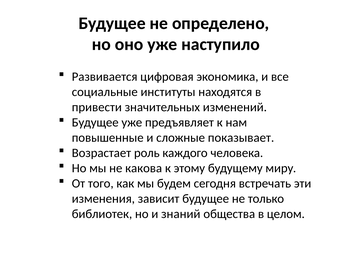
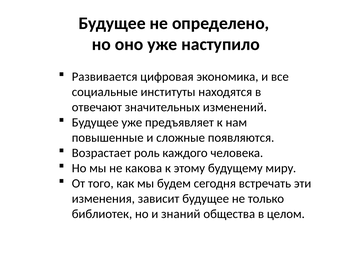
привести: привести -> отвечают (97, 107)
показывает: показывает -> появляются (241, 138)
